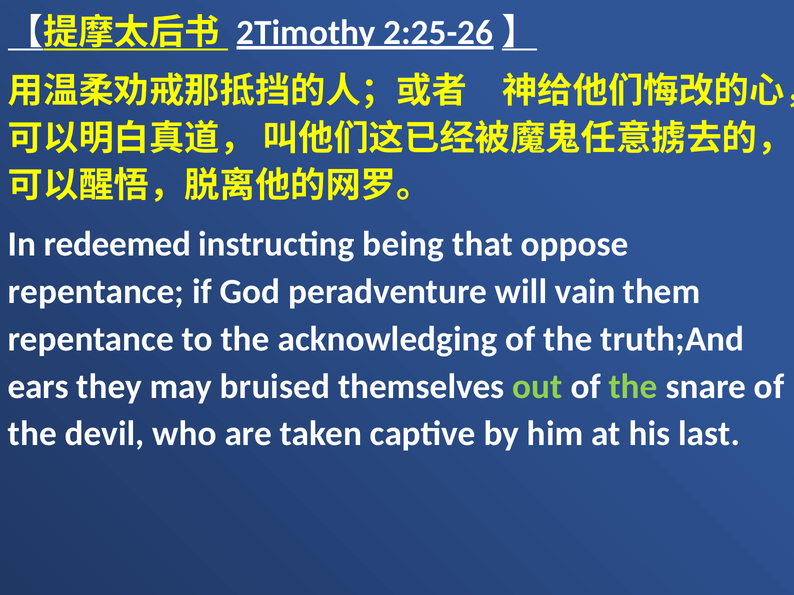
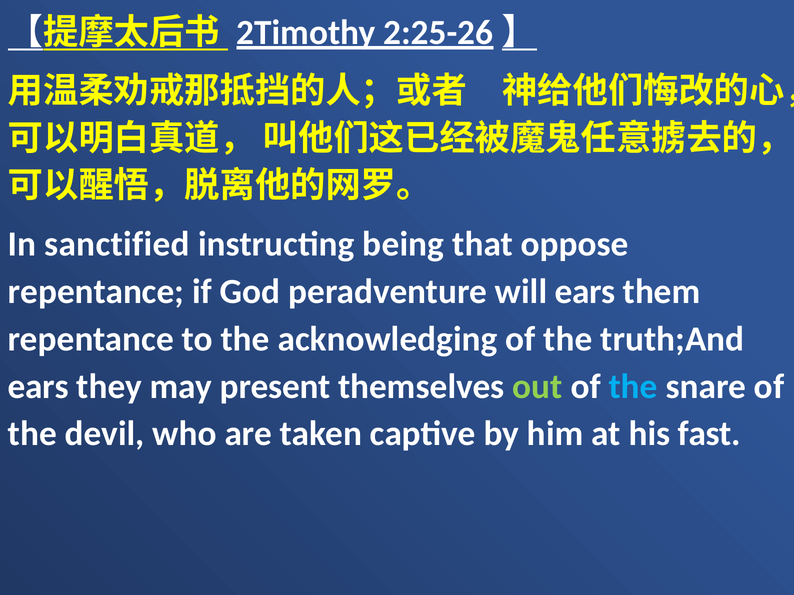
redeemed: redeemed -> sanctified (117, 244)
will vain: vain -> ears (585, 292)
bruised: bruised -> present (275, 387)
the colour: light green -> light blue (633, 387)
last: last -> fast (709, 434)
